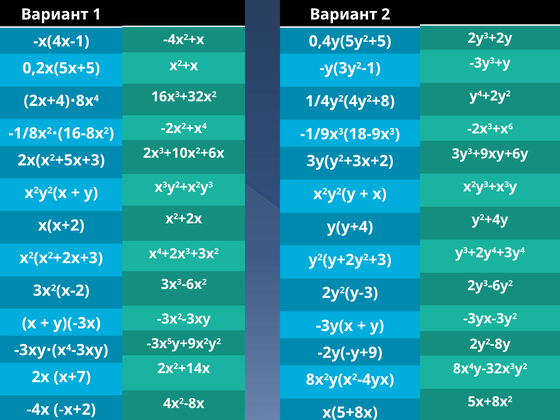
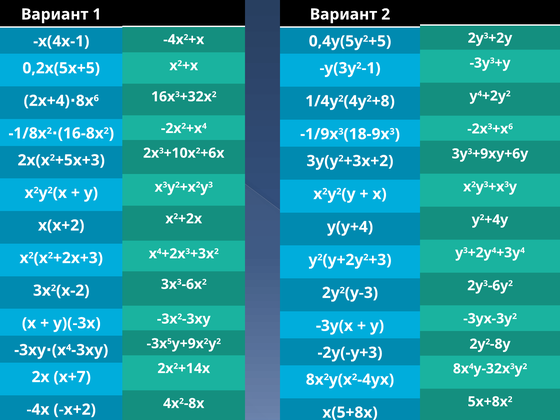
4: 4 -> 6 (96, 98)
-2y(-y+9: -2y(-y+9 -> -2y(-y+3 (350, 353)
